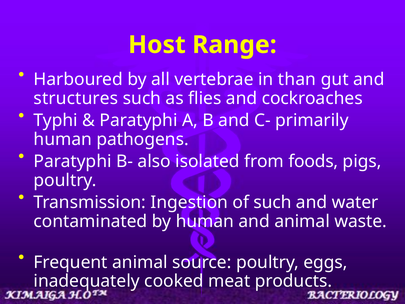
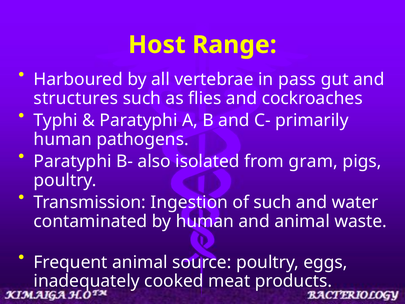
than: than -> pass (297, 79)
foods: foods -> gram (313, 161)
